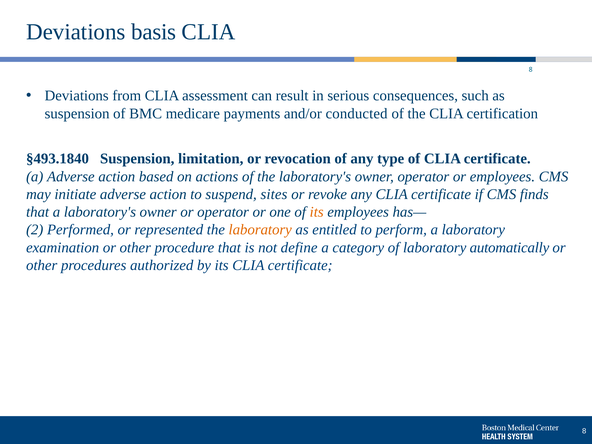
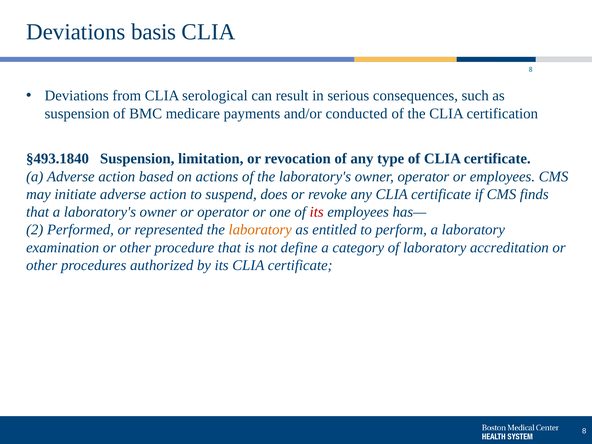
assessment: assessment -> serological (215, 96)
sites: sites -> does (274, 194)
its colour: orange -> red (317, 212)
automatically: automatically -> accreditation (509, 248)
